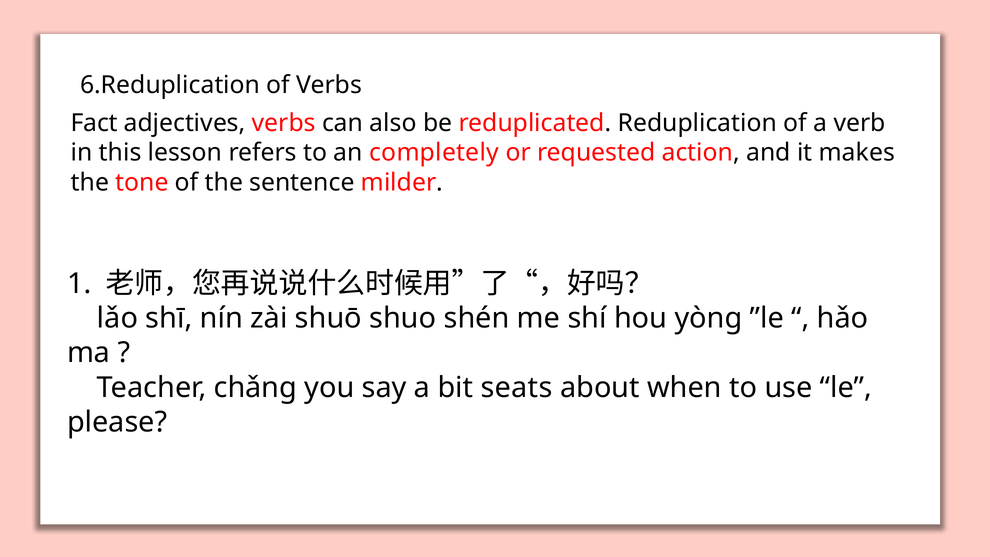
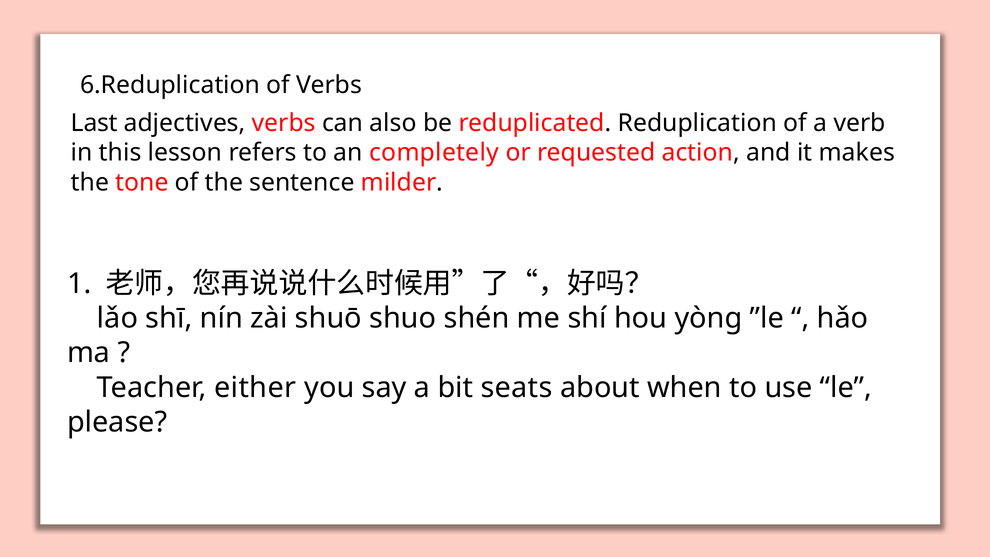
Fact: Fact -> Last (94, 123)
chǎng: chǎng -> either (255, 387)
